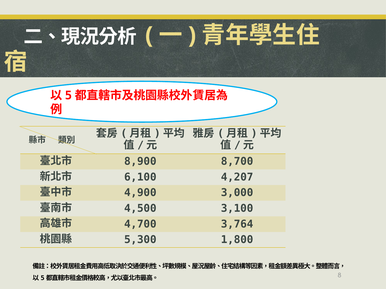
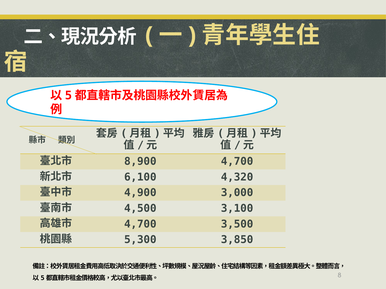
8,900 8,700: 8,700 -> 4,700 (237, 162)
4,207: 4,207 -> 4,320 (237, 177)
3,764: 3,764 -> 3,500 (237, 224)
1,800: 1,800 -> 3,850 (237, 240)
